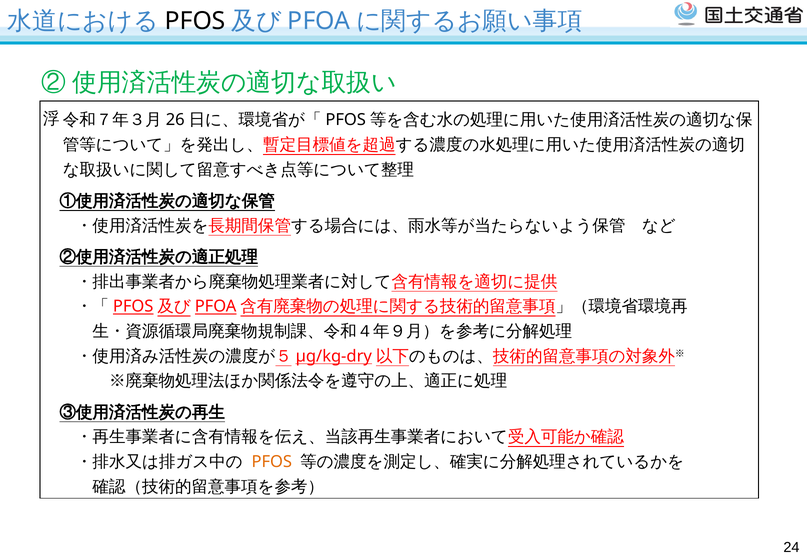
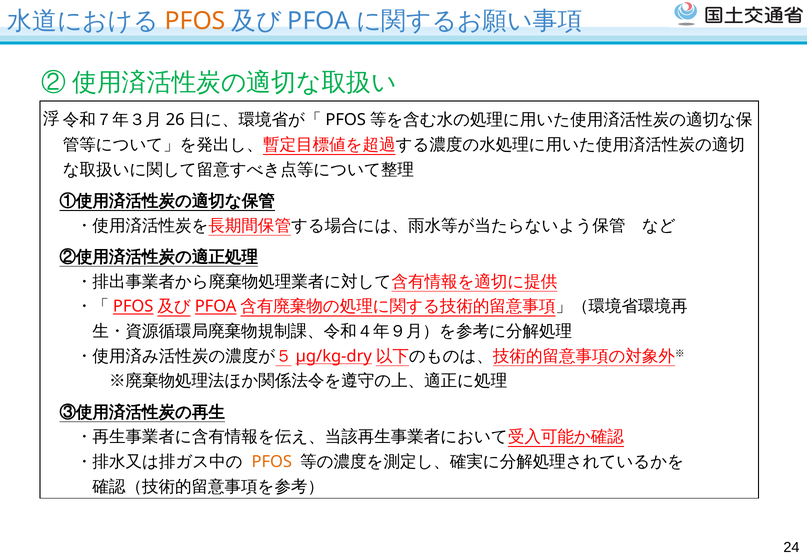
PFOS colour: black -> orange (195, 21)
